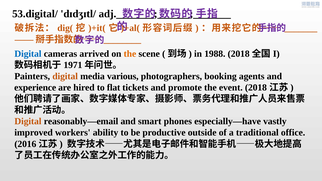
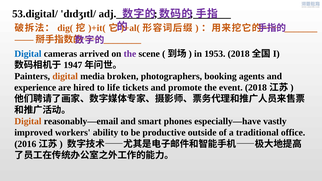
the colour: orange -> purple (130, 54)
1988: 1988 -> 1953 (215, 54)
1971: 1971 -> 1947 (73, 65)
various: various -> broken (123, 76)
flat: flat -> life (113, 88)
